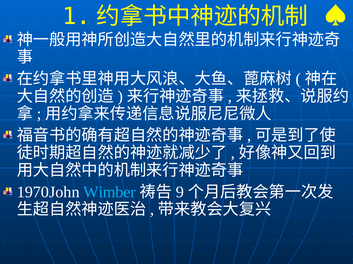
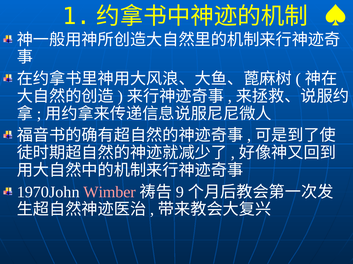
Wimber colour: light blue -> pink (110, 193)
